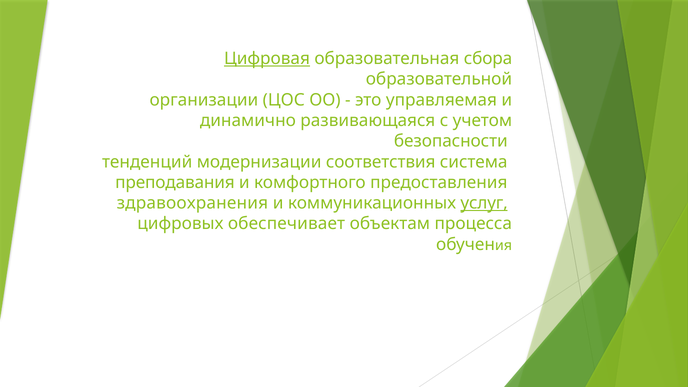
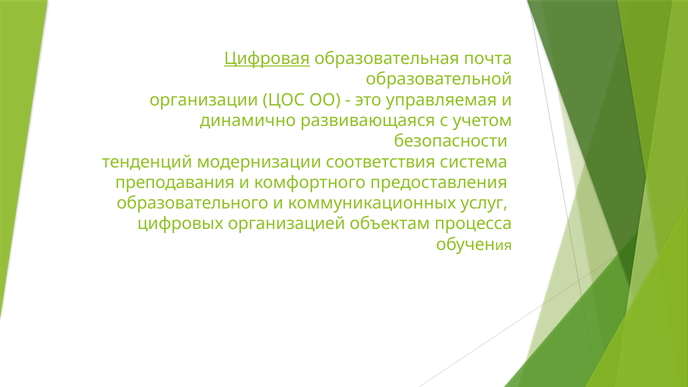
сбора: сбора -> почта (488, 59)
здравоохранения: здравоохранения -> образовательного (193, 203)
услуг underline: present -> none (484, 203)
обеспечивает: обеспечивает -> организацией (287, 224)
